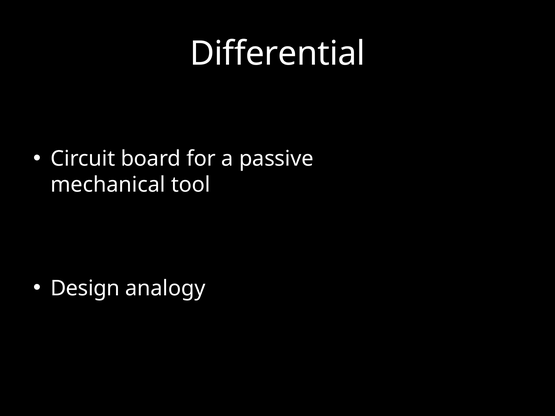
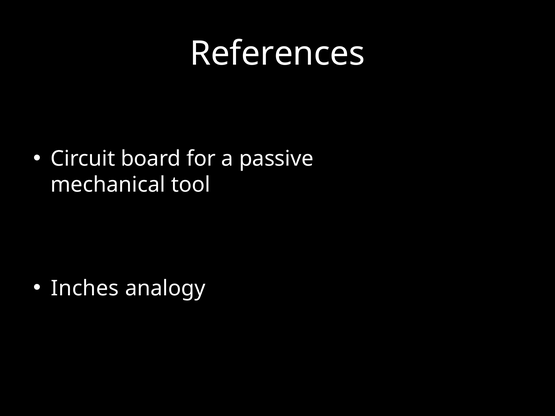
Differential: Differential -> References (277, 54)
Design: Design -> Inches (85, 288)
